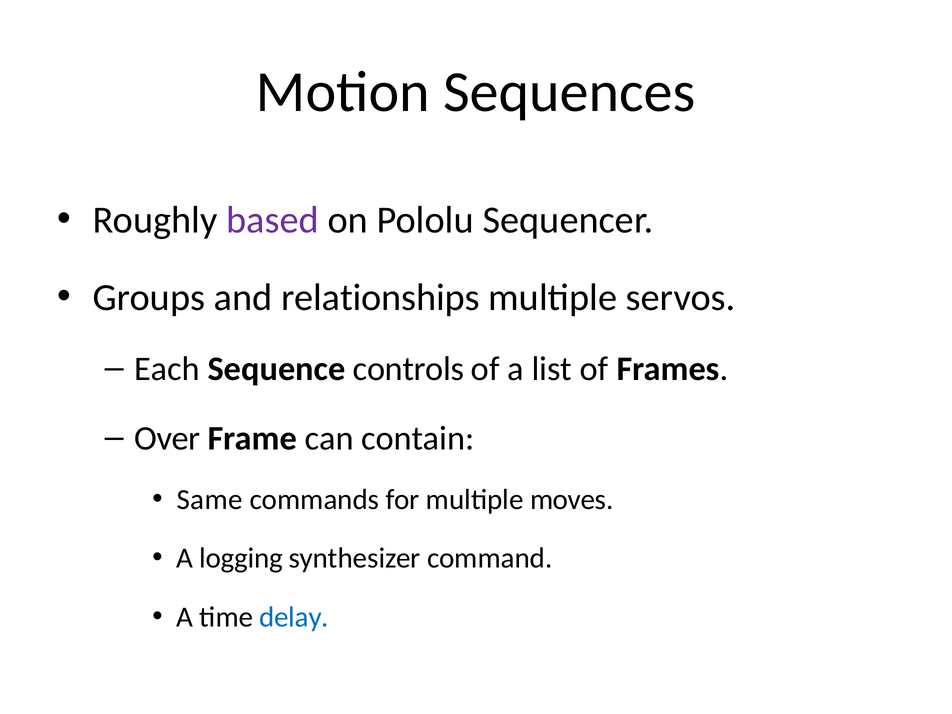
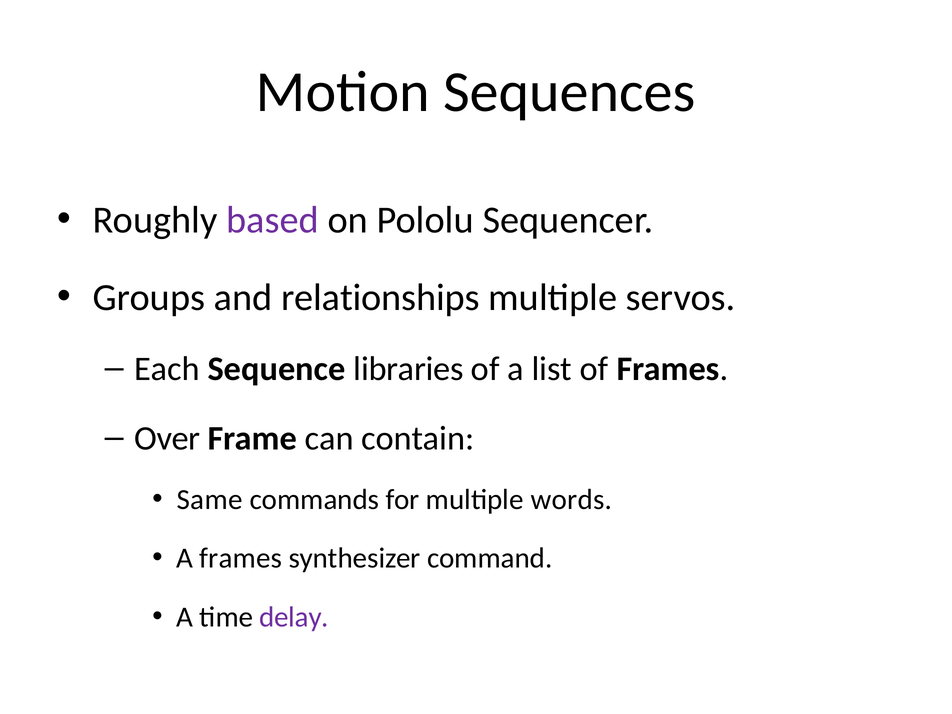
controls: controls -> libraries (408, 369)
moves: moves -> words (571, 500)
A logging: logging -> frames (241, 558)
delay colour: blue -> purple (294, 617)
